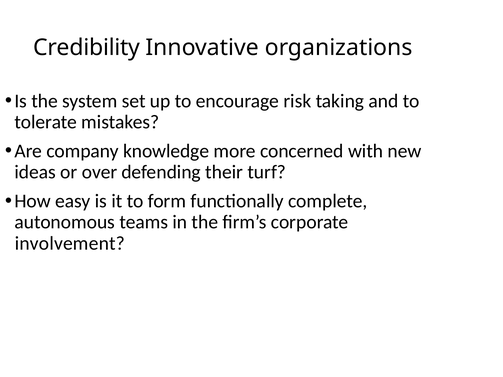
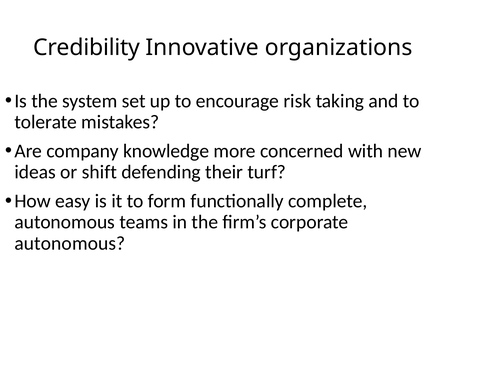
over: over -> shift (99, 172)
involvement: involvement -> autonomous (70, 243)
